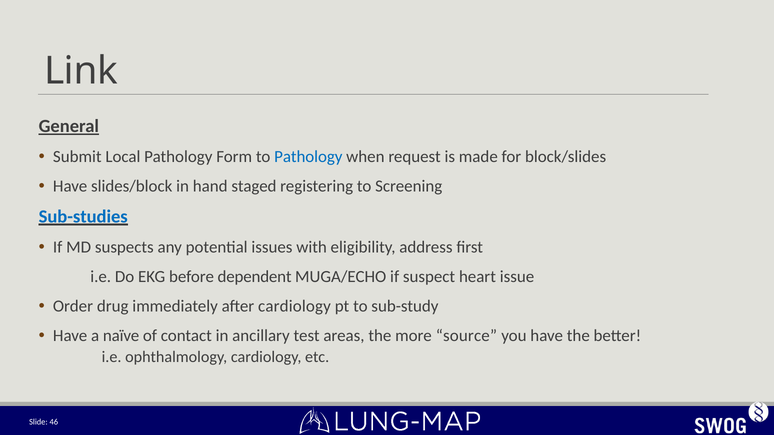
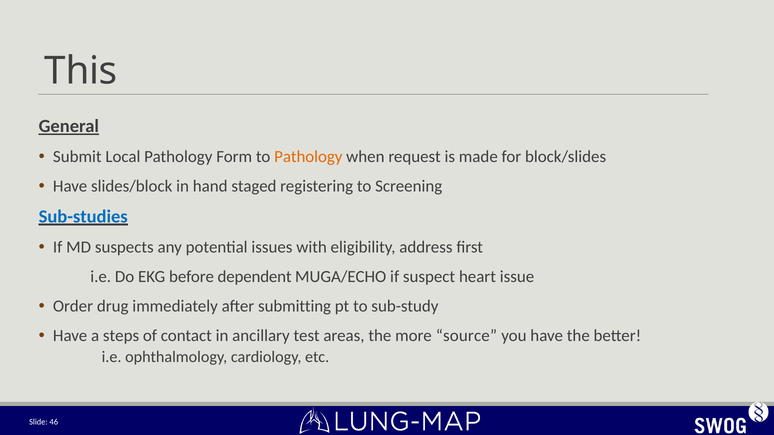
Link: Link -> This (81, 71)
Pathology colour: blue -> orange (308, 157)
after cardiology: cardiology -> submitting (295, 306)
naïve: naïve -> steps (121, 336)
